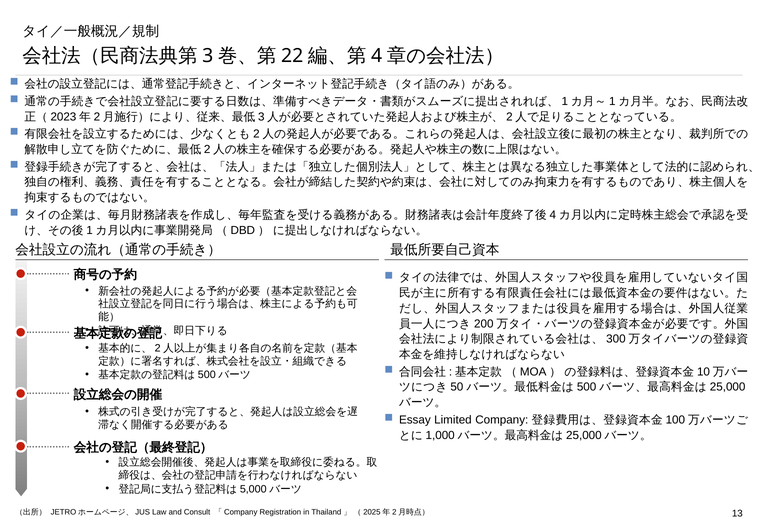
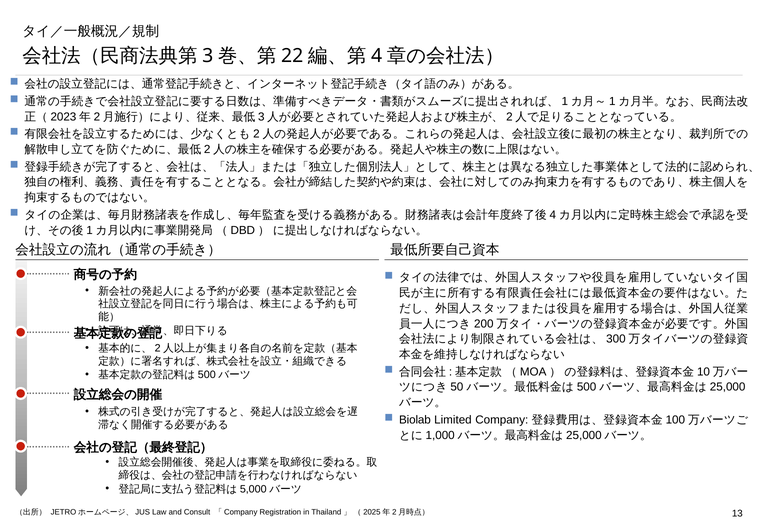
Essay: Essay -> Biolab (415, 420)
